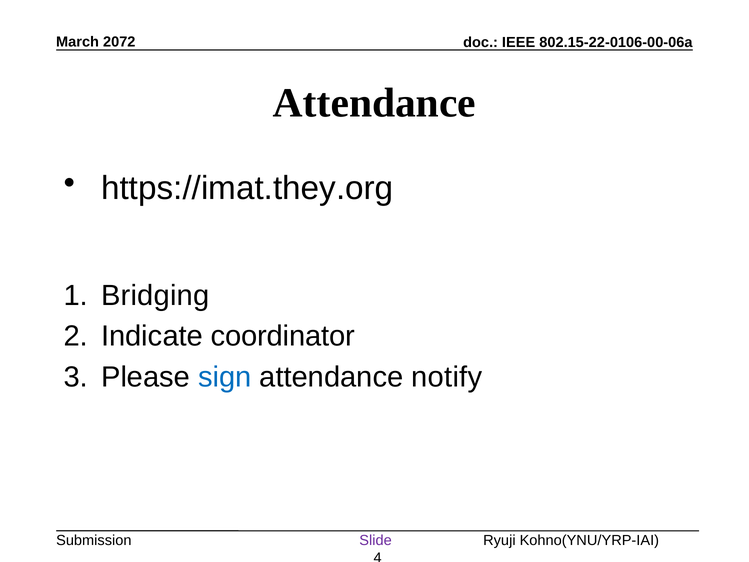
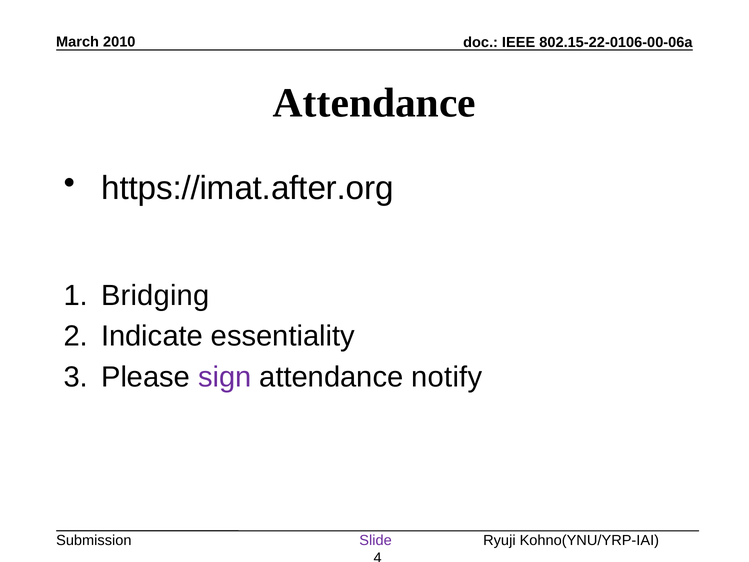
2072: 2072 -> 2010 (119, 42)
https://imat.they.org: https://imat.they.org -> https://imat.after.org (247, 188)
coordinator: coordinator -> essentiality (283, 336)
sign colour: blue -> purple (225, 377)
